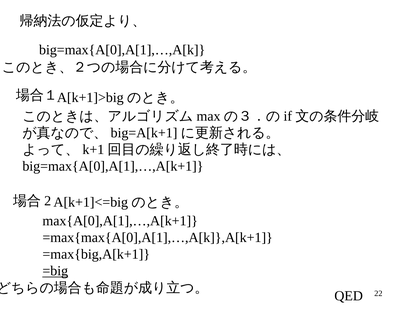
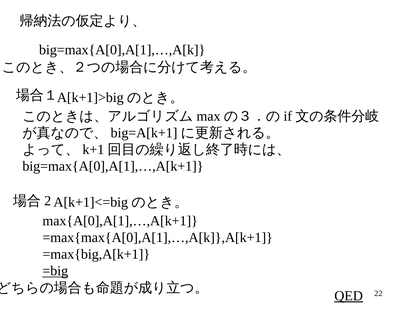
QED underline: none -> present (349, 295)
